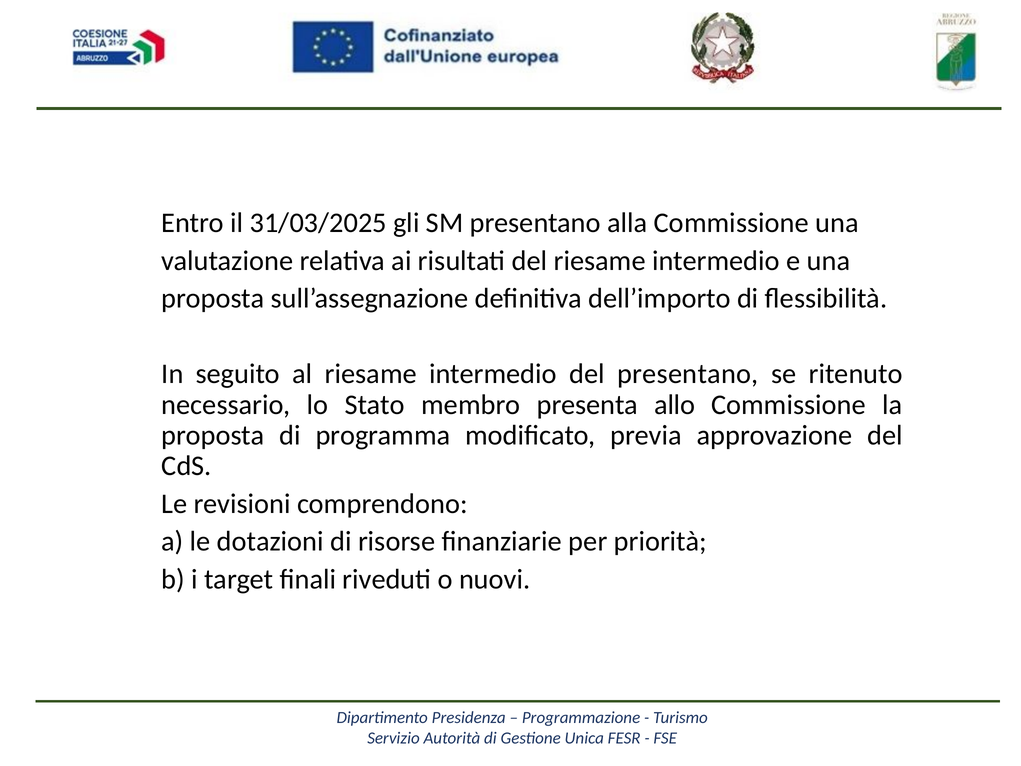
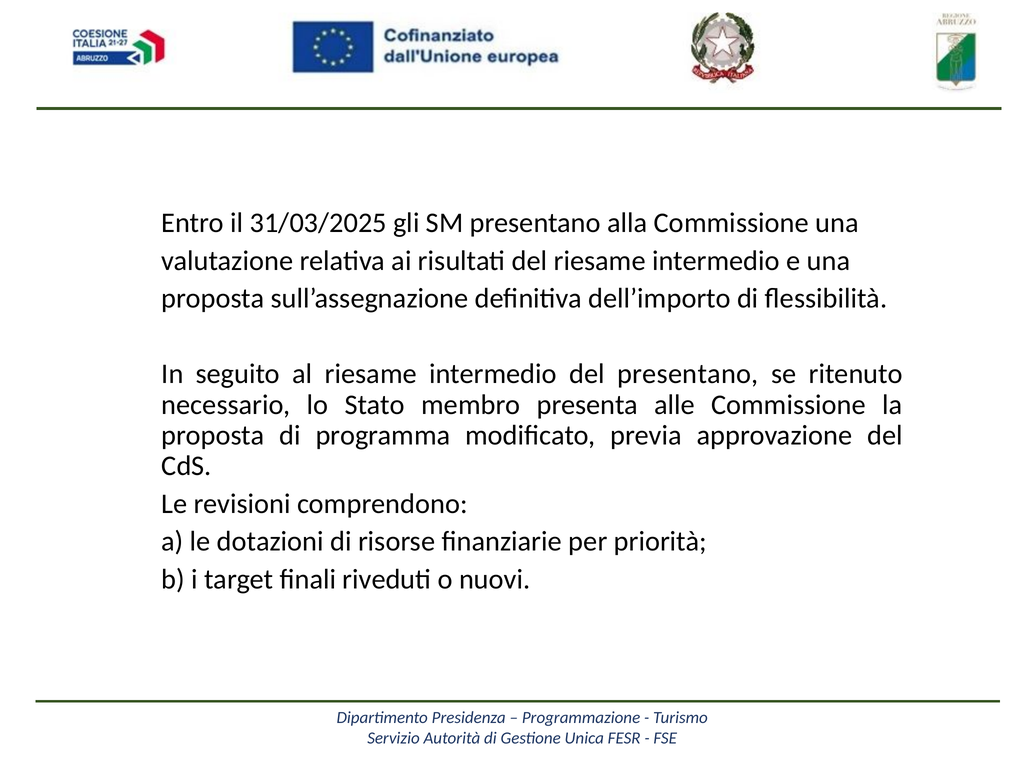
allo: allo -> alle (675, 405)
